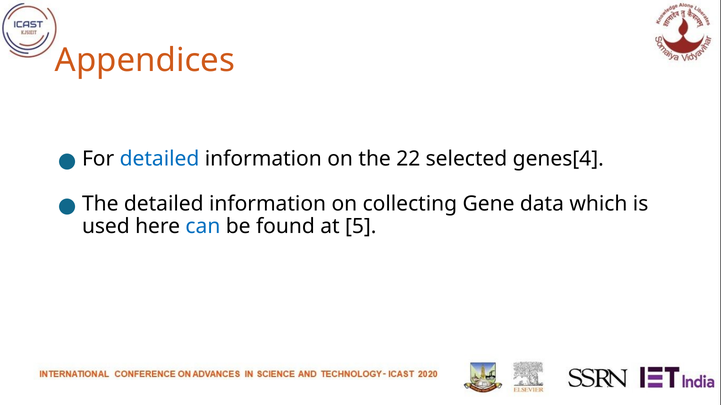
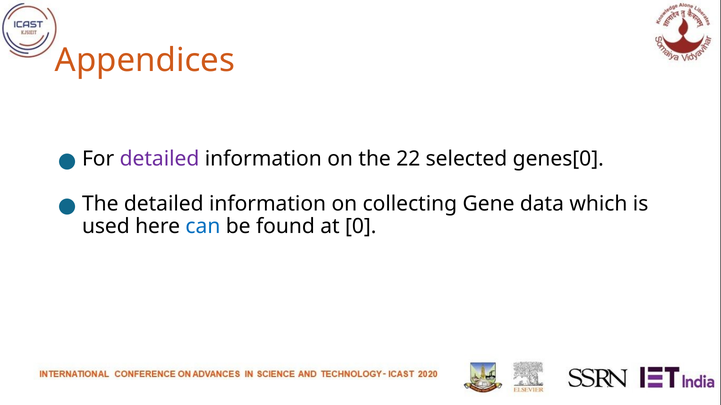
detailed colour: blue -> purple (159, 159)
genes[4: genes[4 -> genes[0 (558, 159)
5: 5 -> 0 (361, 227)
